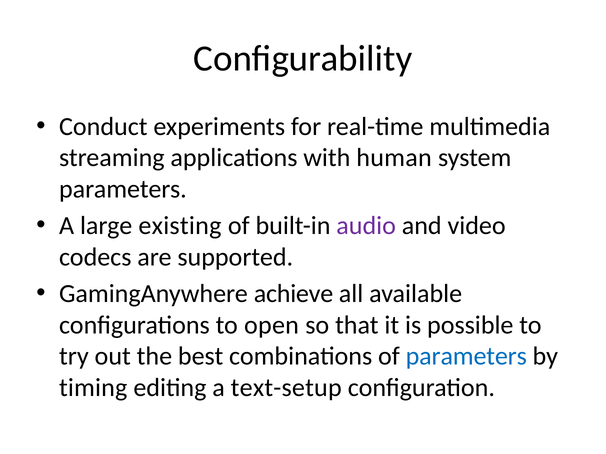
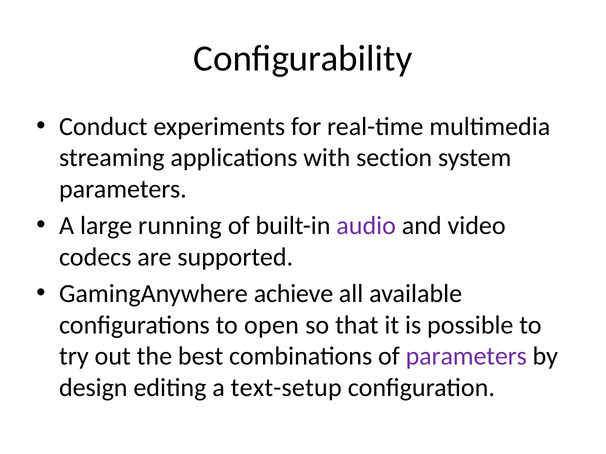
human: human -> section (394, 158)
existing: existing -> running (180, 226)
parameters colour: blue -> purple (466, 357)
timing: timing -> design (93, 388)
